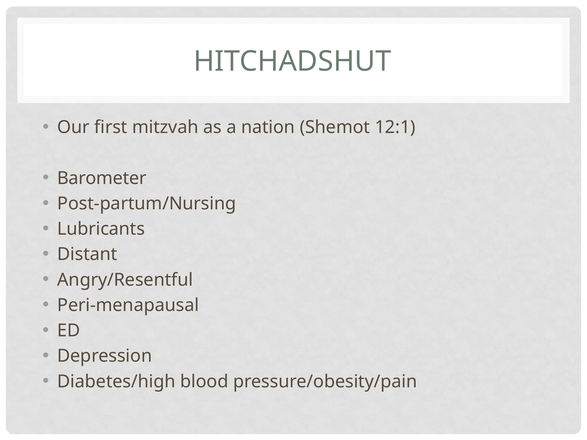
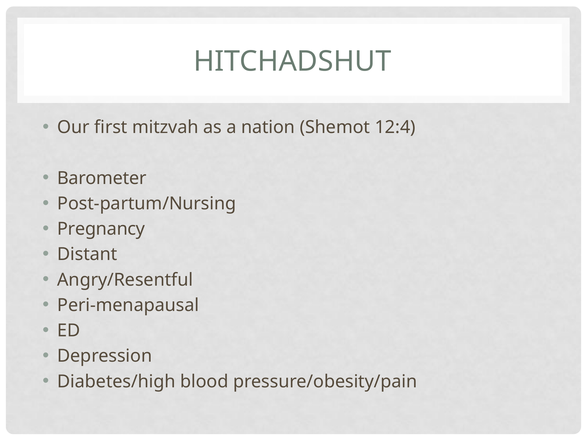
12:1: 12:1 -> 12:4 (395, 127)
Lubricants: Lubricants -> Pregnancy (101, 229)
